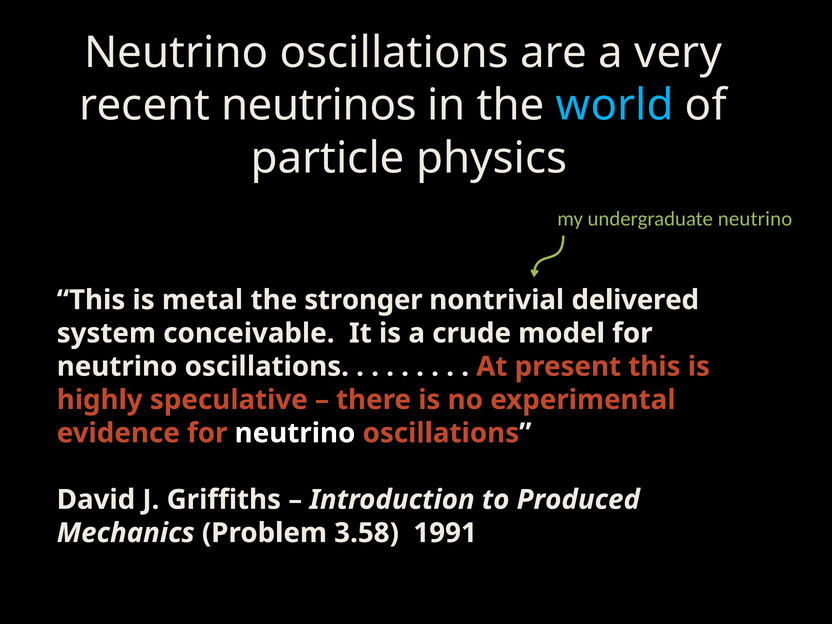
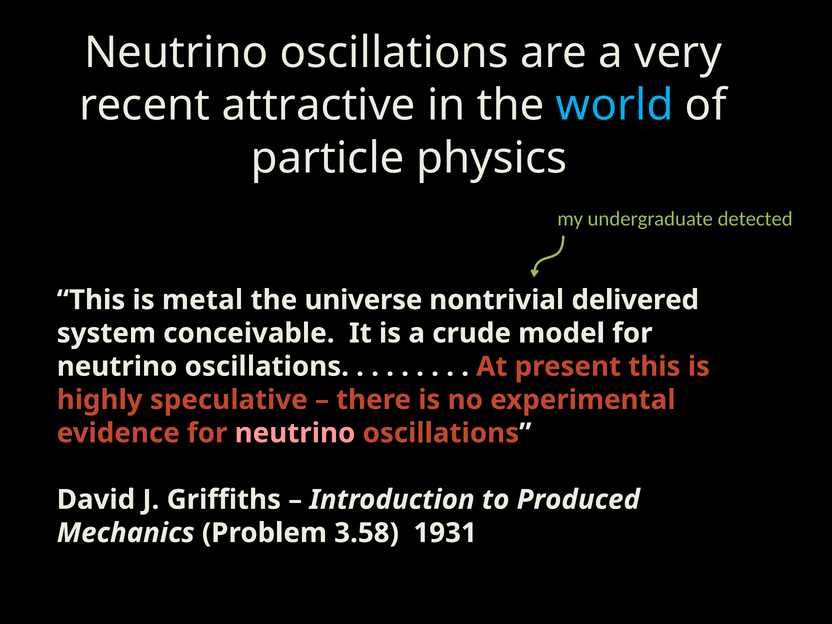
neutrinos: neutrinos -> attractive (319, 105)
undergraduate neutrino: neutrino -> detected (755, 219)
stronger: stronger -> universe (363, 300)
neutrino colour: white -> pink (295, 433)
1991: 1991 -> 1931 (445, 533)
